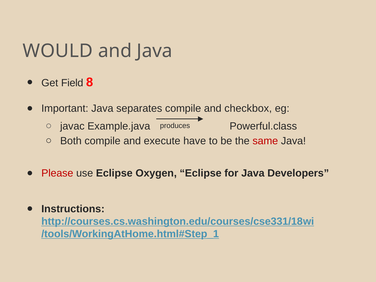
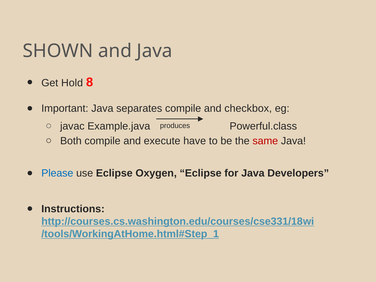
WOULD: WOULD -> SHOWN (58, 51)
Field: Field -> Hold (72, 83)
Please colour: red -> blue (57, 173)
